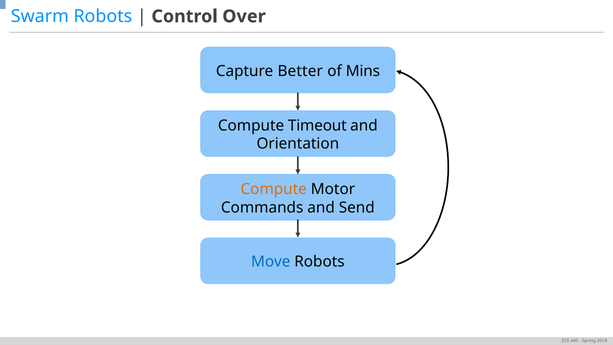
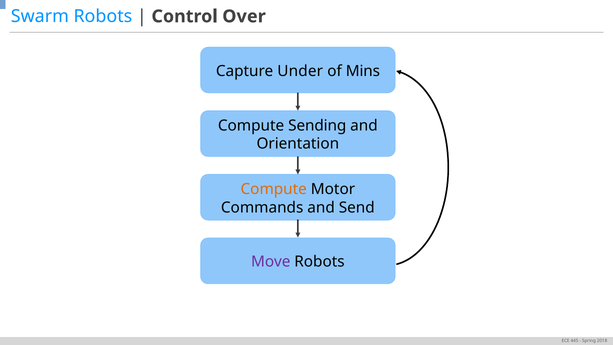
Better: Better -> Under (300, 71)
Timeout: Timeout -> Sending (317, 125)
Move colour: blue -> purple (271, 262)
